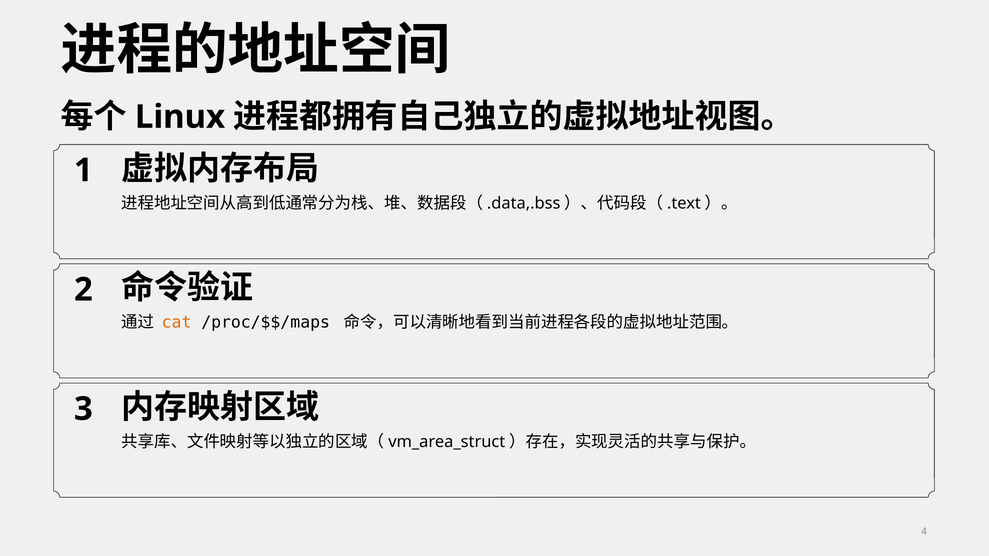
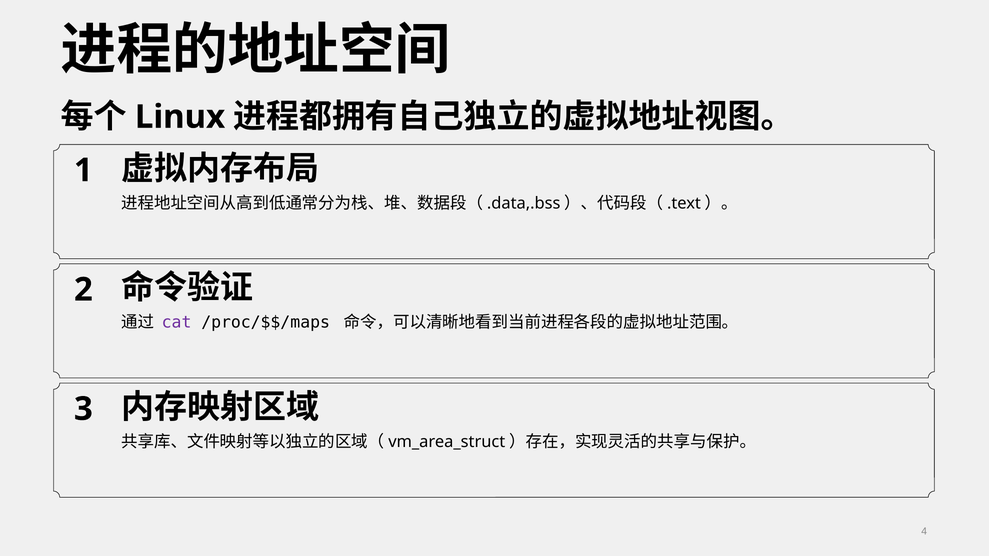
cat colour: orange -> purple (177, 323)
